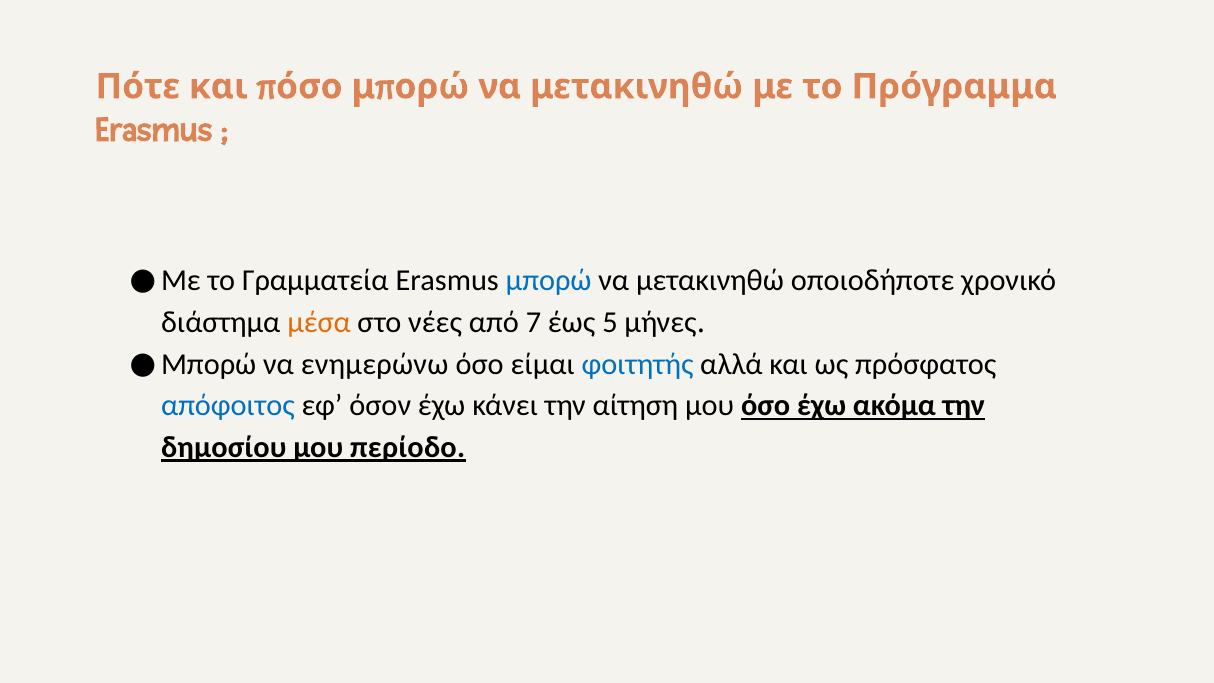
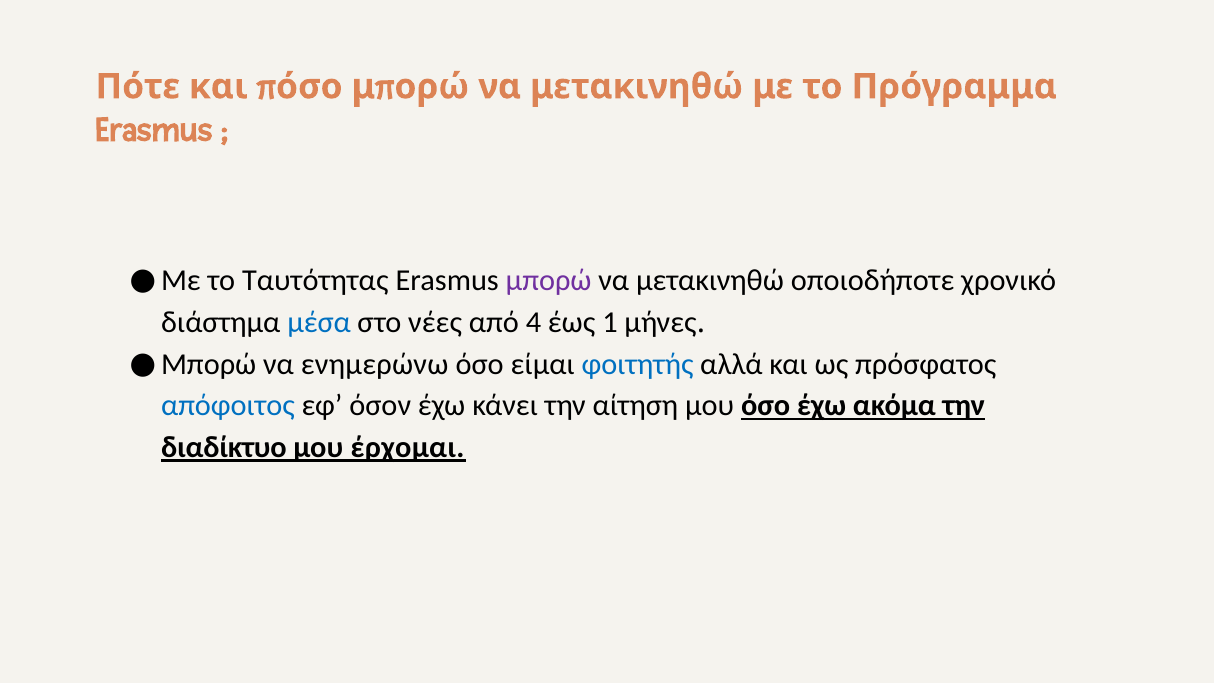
Γραμματεία: Γραμματεία -> Ταυτότητας (315, 280)
μπορώ colour: blue -> purple (549, 280)
μέσα colour: orange -> blue (319, 322)
7: 7 -> 4 (533, 322)
5: 5 -> 1 (610, 322)
δημοσίου: δημοσίου -> διαδίκτυο (224, 448)
περίοδο: περίοδο -> έρχομαι (408, 448)
